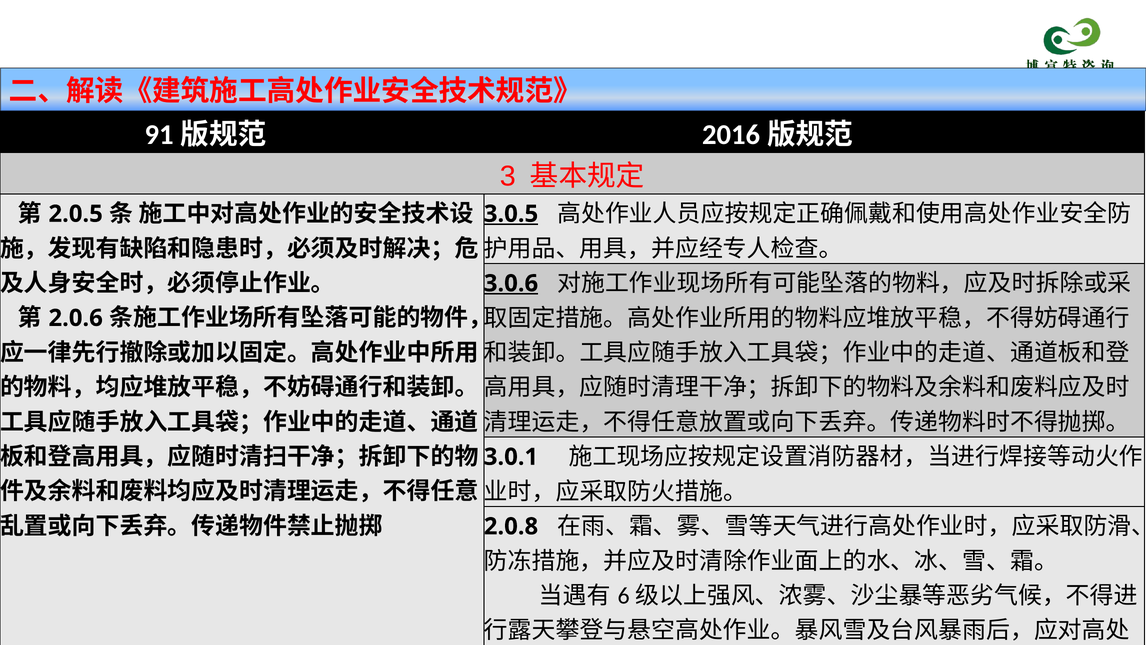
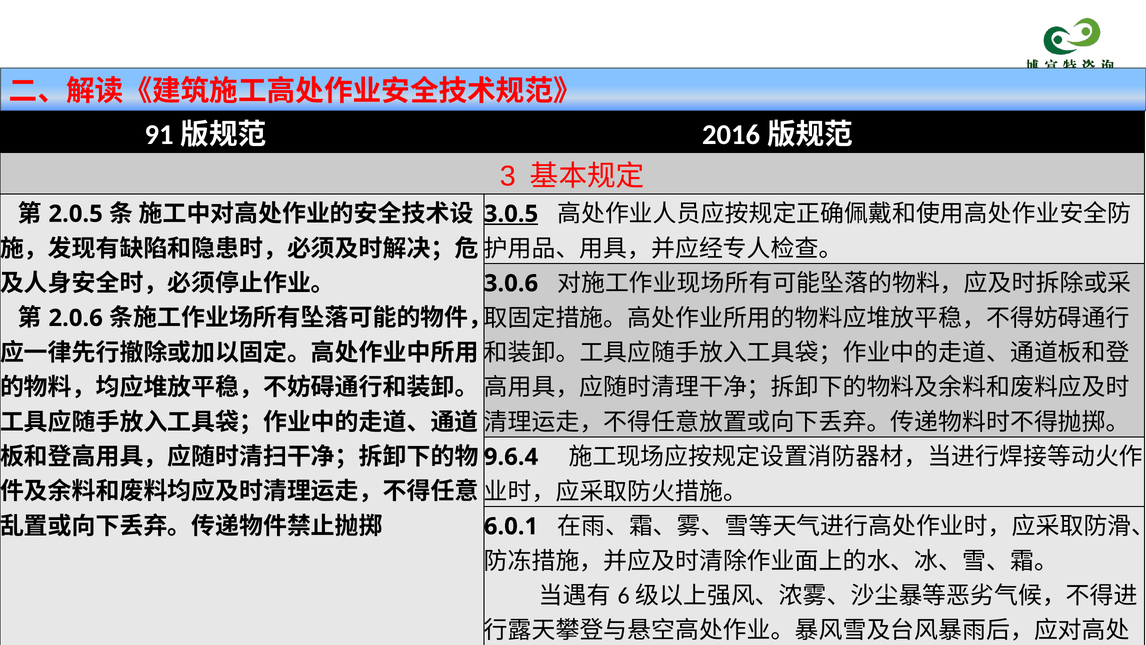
3.0.6 underline: present -> none (511, 283)
3.0.1: 3.0.1 -> 9.6.4 (511, 457)
2.0.8: 2.0.8 -> 6.0.1 (511, 526)
